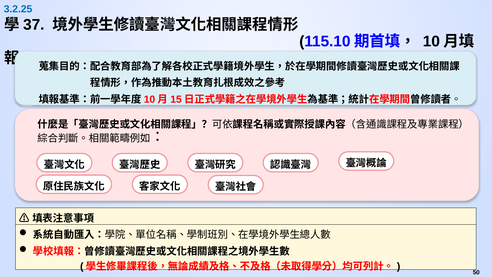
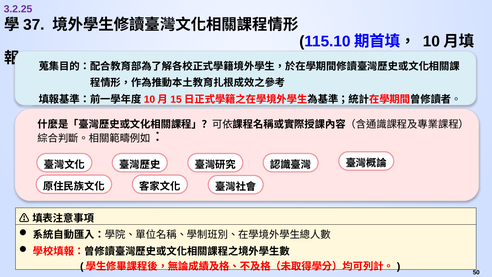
3.2.25 colour: blue -> purple (18, 9)
